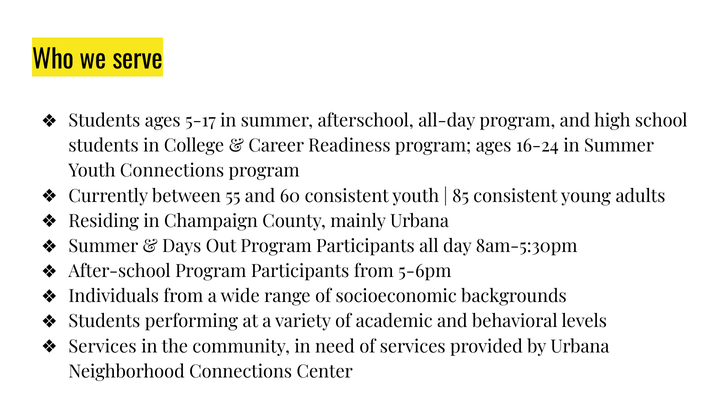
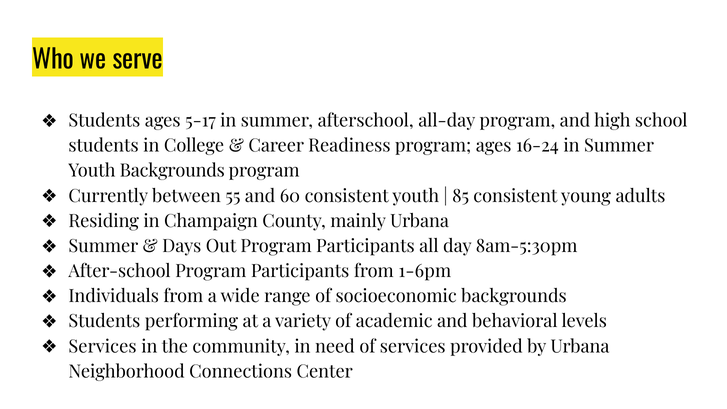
Youth Connections: Connections -> Backgrounds (172, 171)
5-6pm: 5-6pm -> 1-6pm (425, 271)
